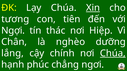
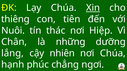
tương: tương -> thiêng (15, 19)
Ngợi: Ngợi -> Nuôi (13, 31)
nghèo: nghèo -> những (71, 42)
chính: chính -> nhiên (62, 54)
Chúa underline: present -> none (113, 54)
